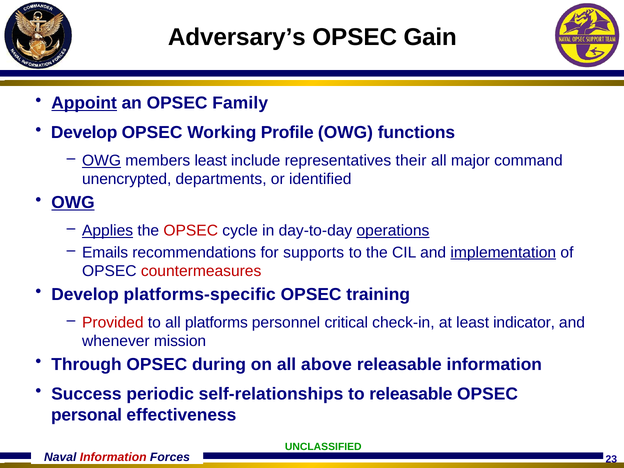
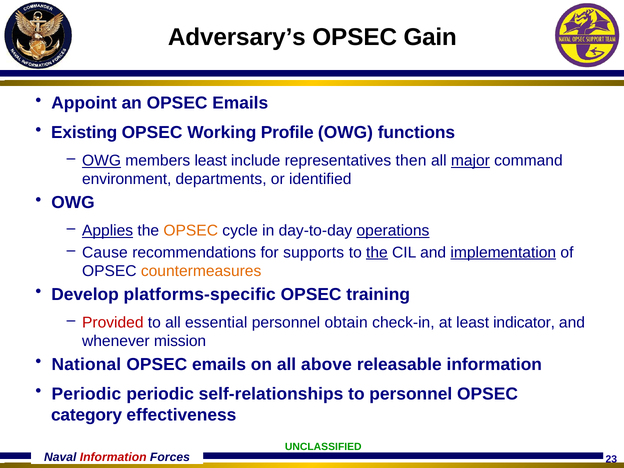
Appoint underline: present -> none (84, 103)
an OPSEC Family: Family -> Emails (240, 103)
Develop: Develop -> Existing (84, 133)
their: their -> then (411, 161)
major underline: none -> present (470, 161)
unencrypted: unencrypted -> environment (127, 179)
OWG underline: present -> none (73, 203)
OPSEC colour: red -> orange (191, 231)
Emails: Emails -> Cause (105, 252)
the underline: none -> present (377, 252)
countermeasures colour: red -> orange (201, 271)
platforms: platforms -> essential (216, 323)
critical: critical -> obtain (346, 323)
Through: Through -> National (86, 365)
during: during -> emails (219, 365)
Success: Success -> Periodic (86, 394)
to releasable: releasable -> personnel (411, 394)
personal: personal -> category (87, 415)
